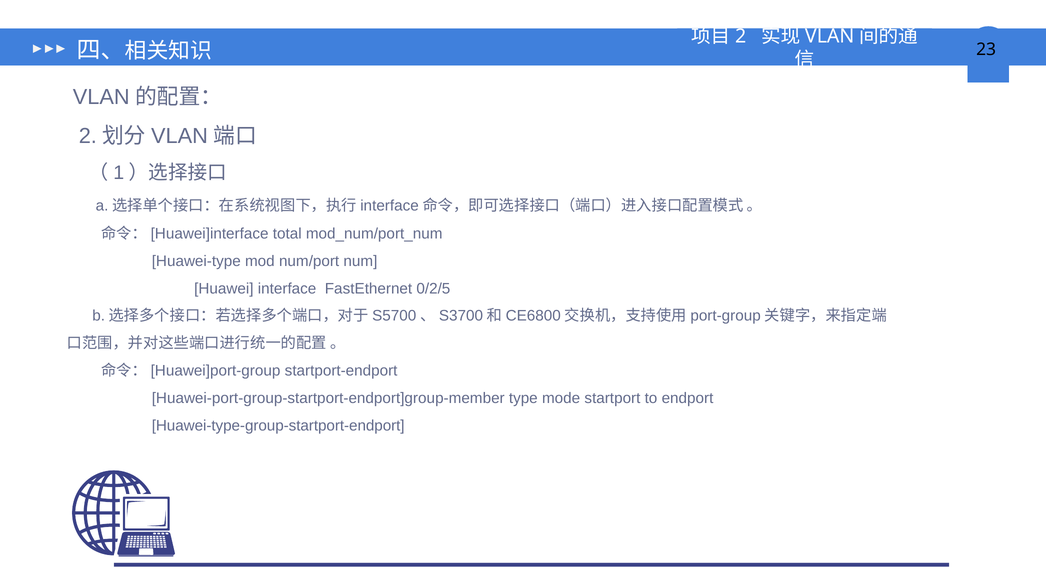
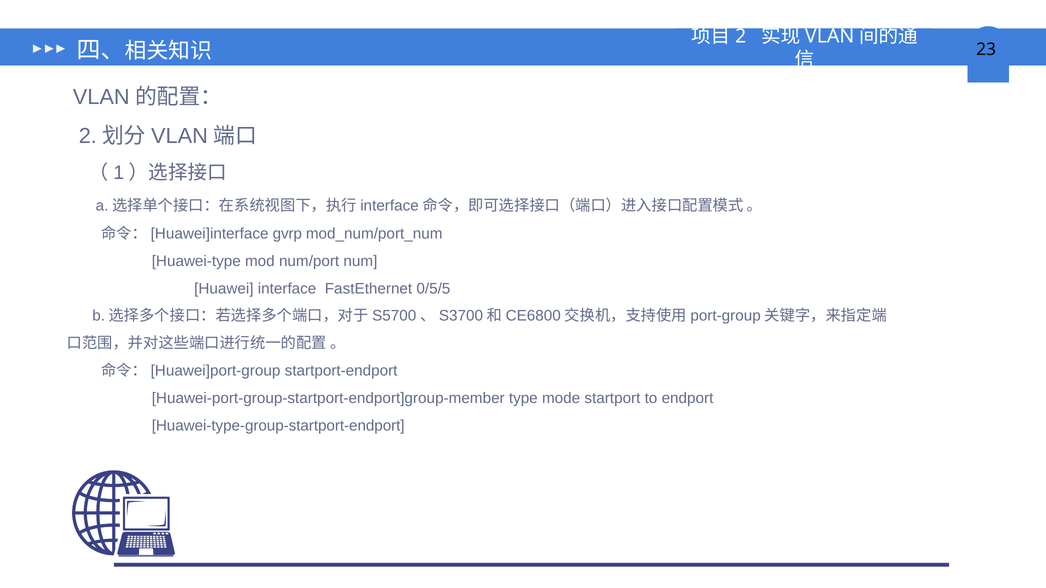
total: total -> gvrp (287, 234)
0/2/5: 0/2/5 -> 0/5/5 (433, 289)
